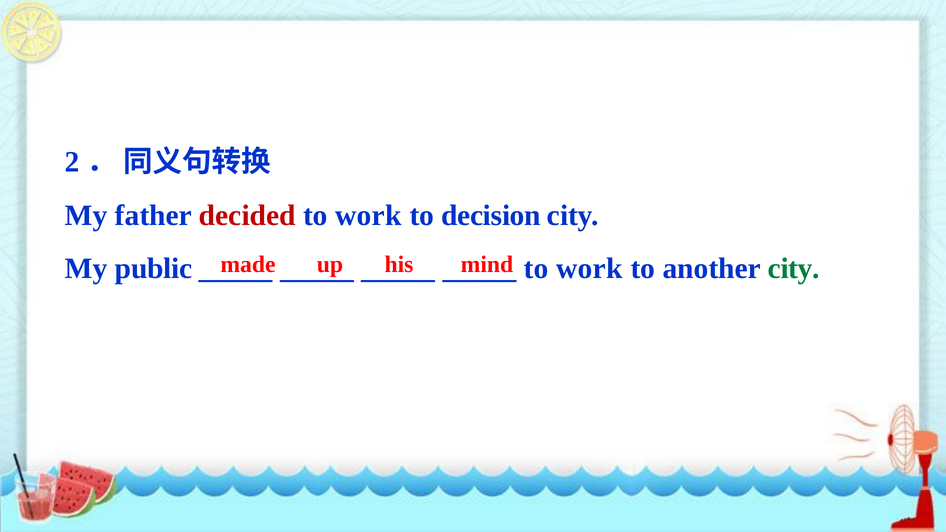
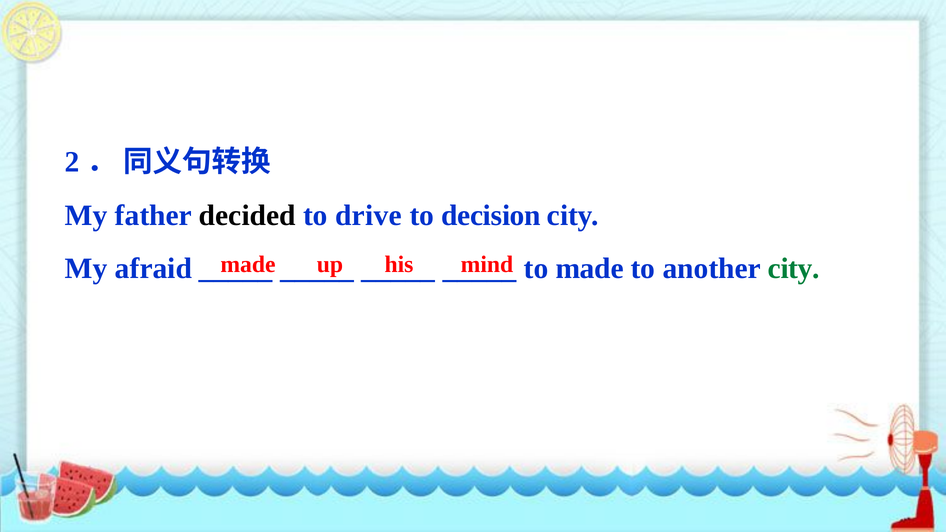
decided colour: red -> black (247, 215)
work: work -> drive (368, 215)
public: public -> afraid (153, 269)
work: work -> made (590, 269)
